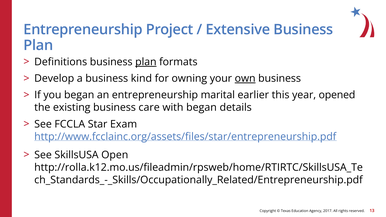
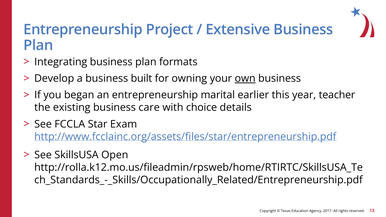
Definitions: Definitions -> Integrating (61, 62)
plan underline: present -> none (146, 62)
kind: kind -> built (141, 78)
opened: opened -> teacher (337, 95)
with began: began -> choice (202, 108)
